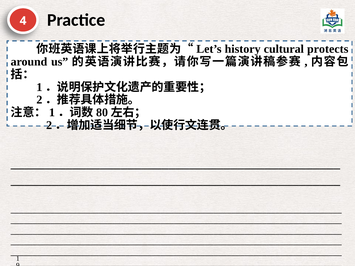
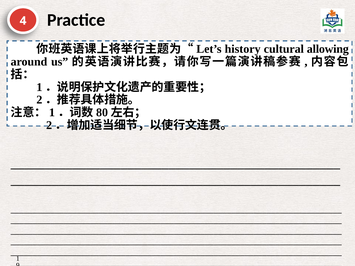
protects: protects -> allowing (328, 49)
